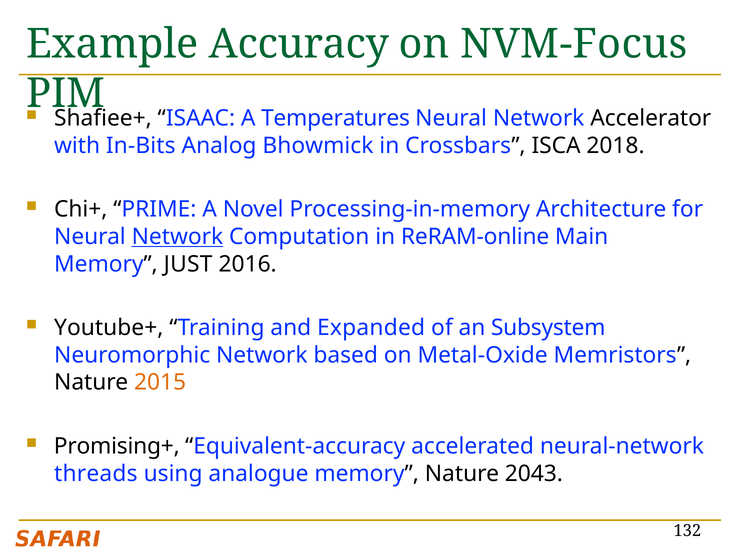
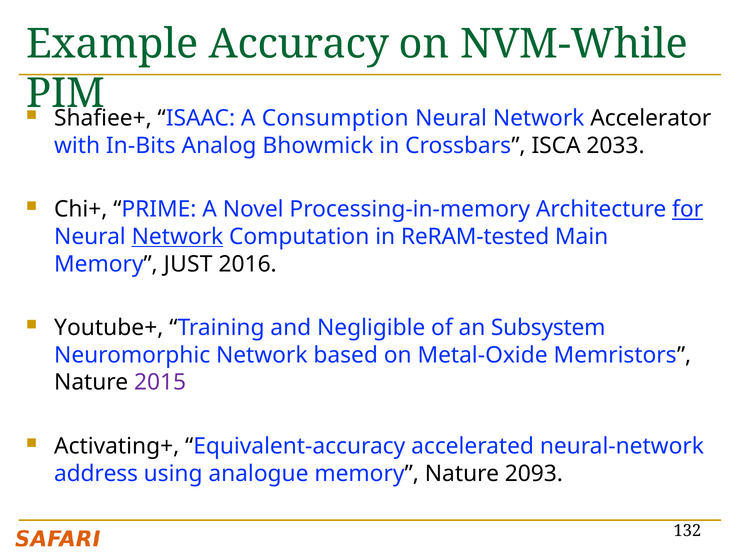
NVM-Focus: NVM-Focus -> NVM-While (574, 44)
Temperatures: Temperatures -> Consumption (335, 118)
2018: 2018 -> 2033 (616, 146)
for underline: none -> present (688, 210)
ReRAM-online: ReRAM-online -> ReRAM-tested (475, 237)
Expanded: Expanded -> Negligible (371, 328)
2015 colour: orange -> purple (160, 383)
Promising+: Promising+ -> Activating+ (117, 447)
threads: threads -> address (96, 474)
2043: 2043 -> 2093 (534, 474)
